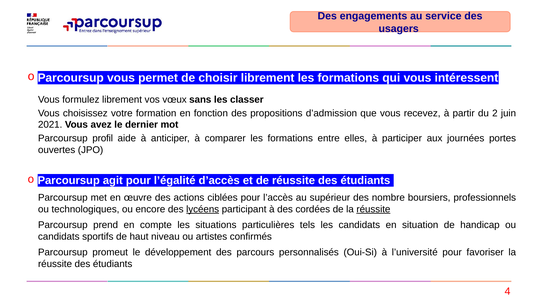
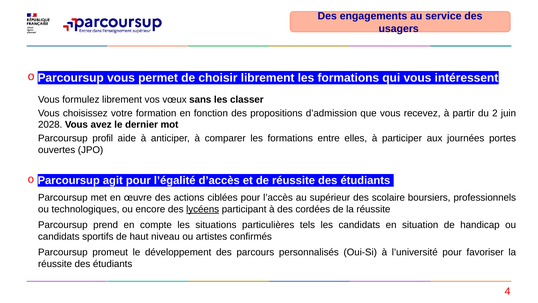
2021: 2021 -> 2028 (50, 125)
nombre: nombre -> scolaire (388, 197)
réussite underline: present -> none (373, 209)
